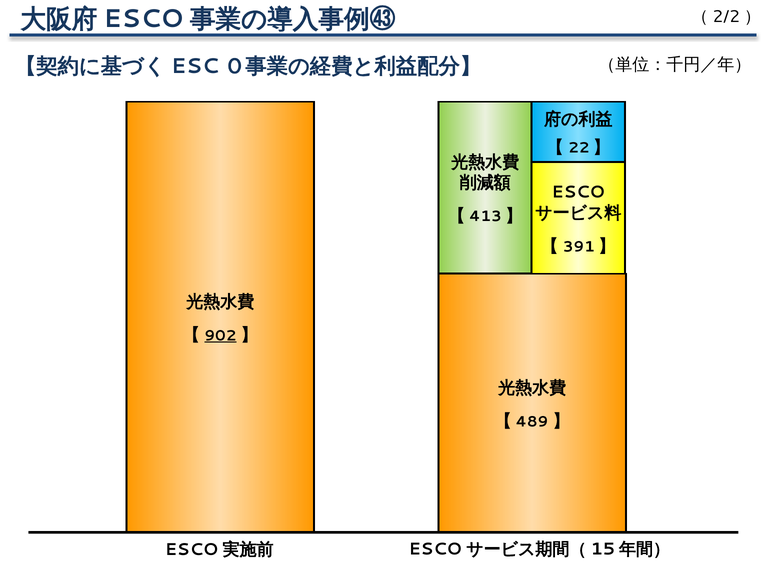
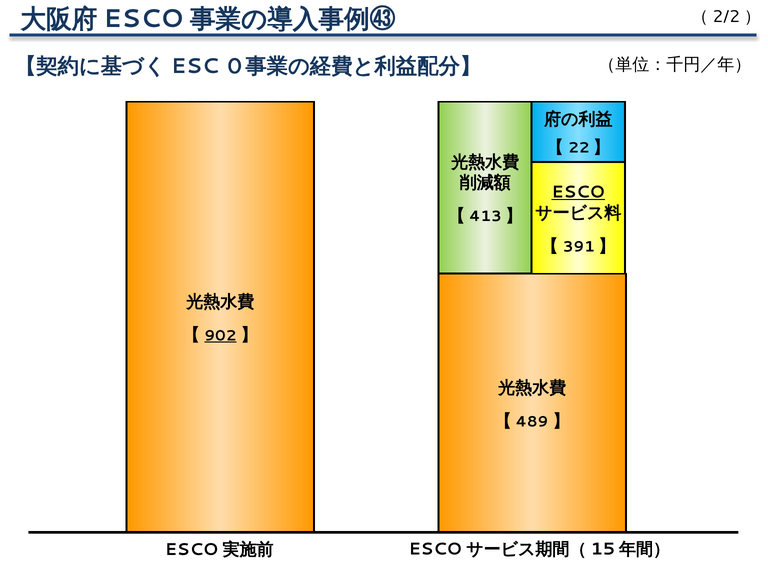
ESCO underline: none -> present (578, 192)
